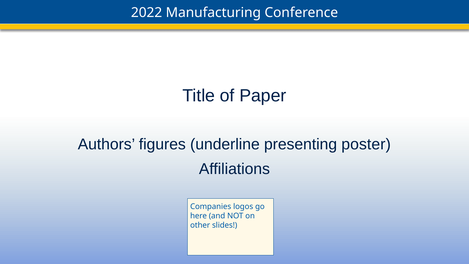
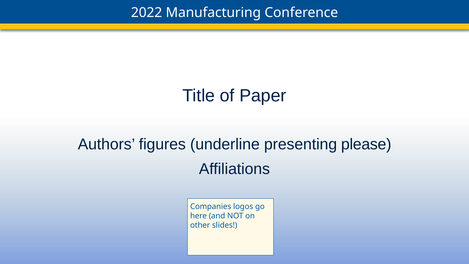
poster: poster -> please (366, 144)
